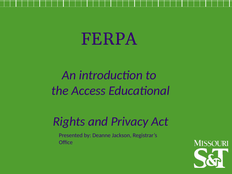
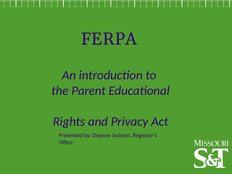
Access: Access -> Parent (89, 91)
